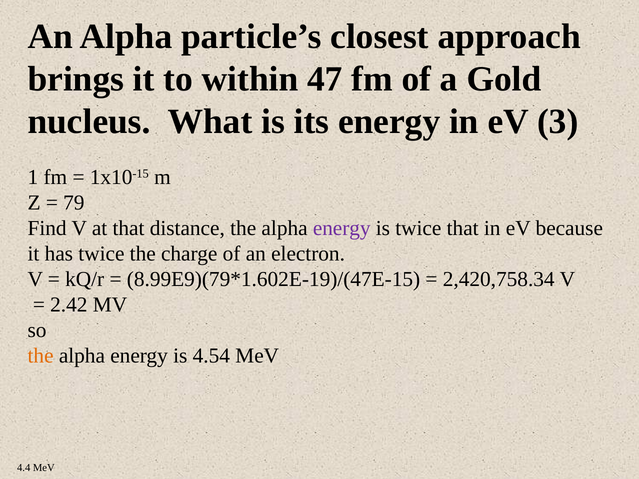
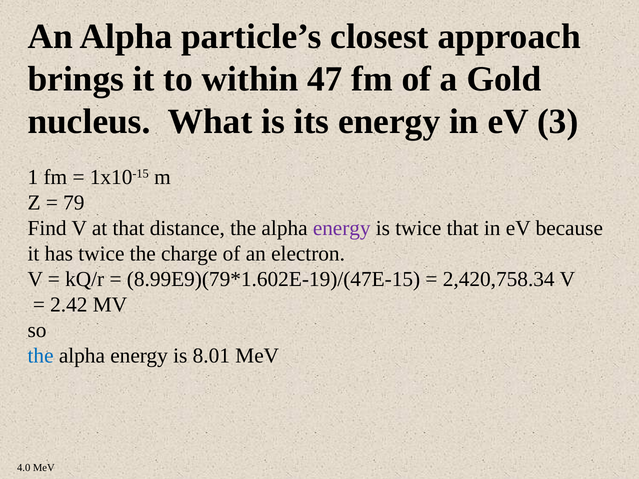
the colour: orange -> blue (41, 356)
4.54: 4.54 -> 8.01 (211, 356)
4.4: 4.4 -> 4.0 (24, 468)
